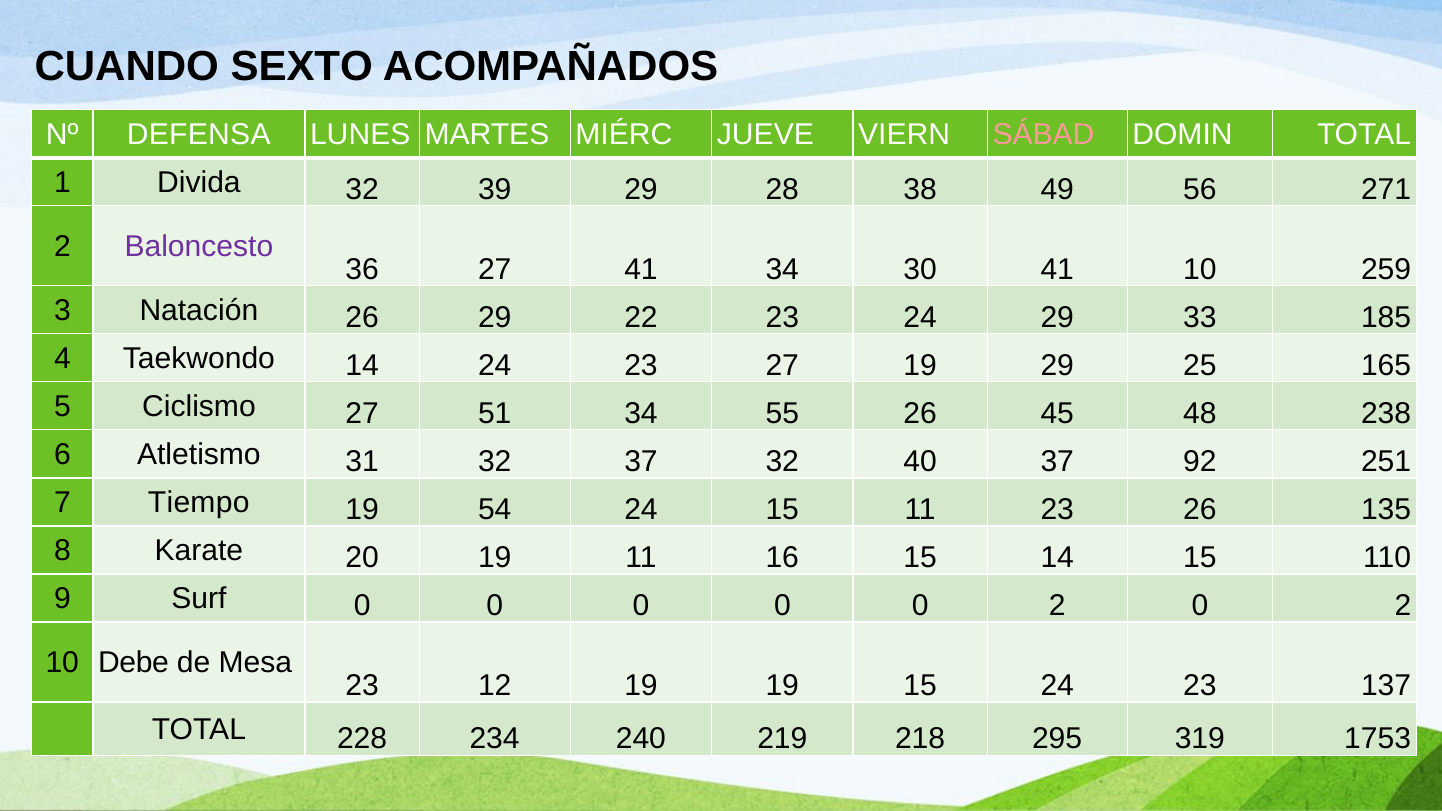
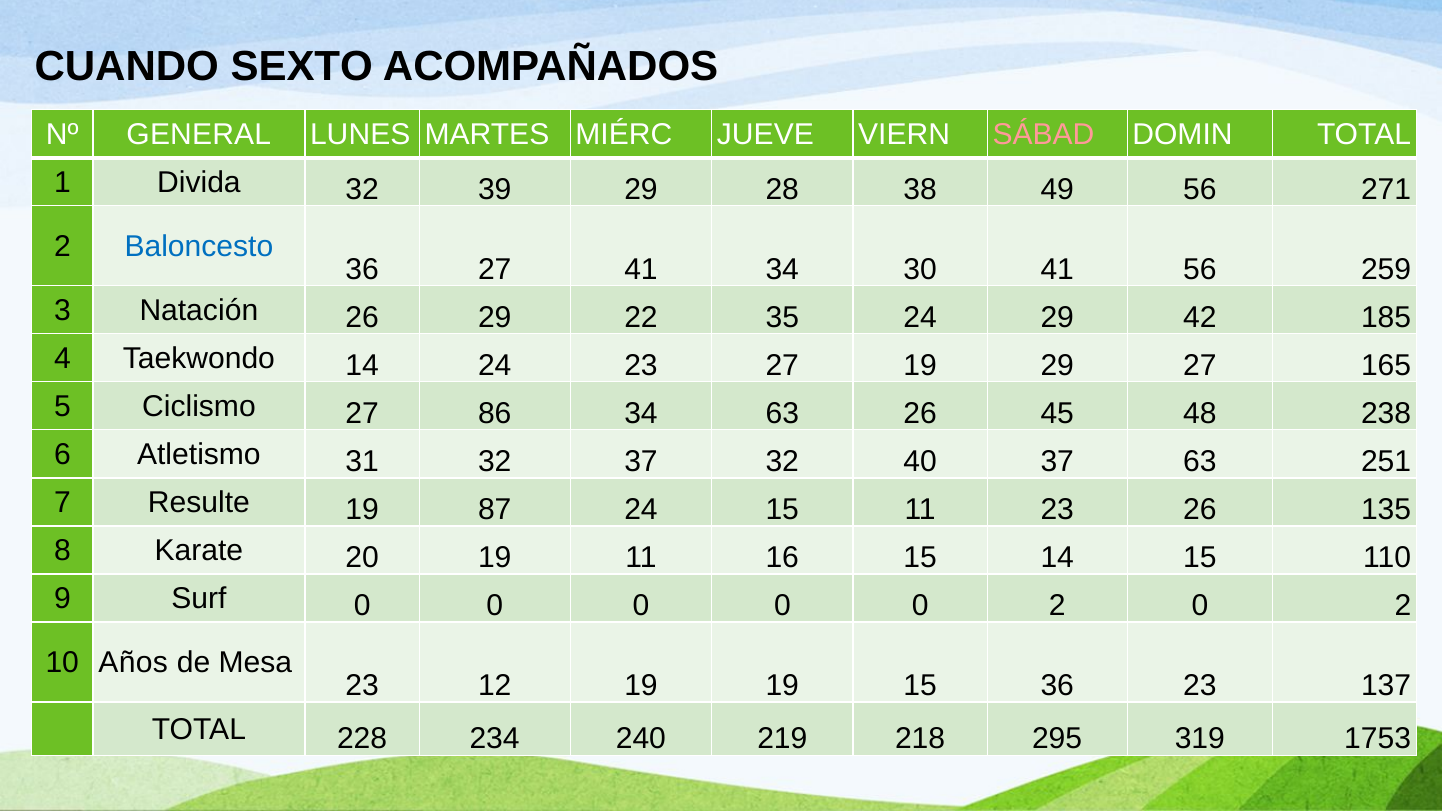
DEFENSA: DEFENSA -> GENERAL (199, 134)
Baloncesto colour: purple -> blue (199, 246)
41 10: 10 -> 56 (1200, 269)
22 23: 23 -> 35 (782, 318)
33: 33 -> 42 (1200, 318)
29 25: 25 -> 27 (1200, 366)
51: 51 -> 86 (495, 414)
34 55: 55 -> 63 (782, 414)
37 92: 92 -> 63 (1200, 462)
Tiempo: Tiempo -> Resulte (199, 503)
54: 54 -> 87 (495, 510)
Debe: Debe -> Años (133, 663)
15 24: 24 -> 36 (1057, 686)
